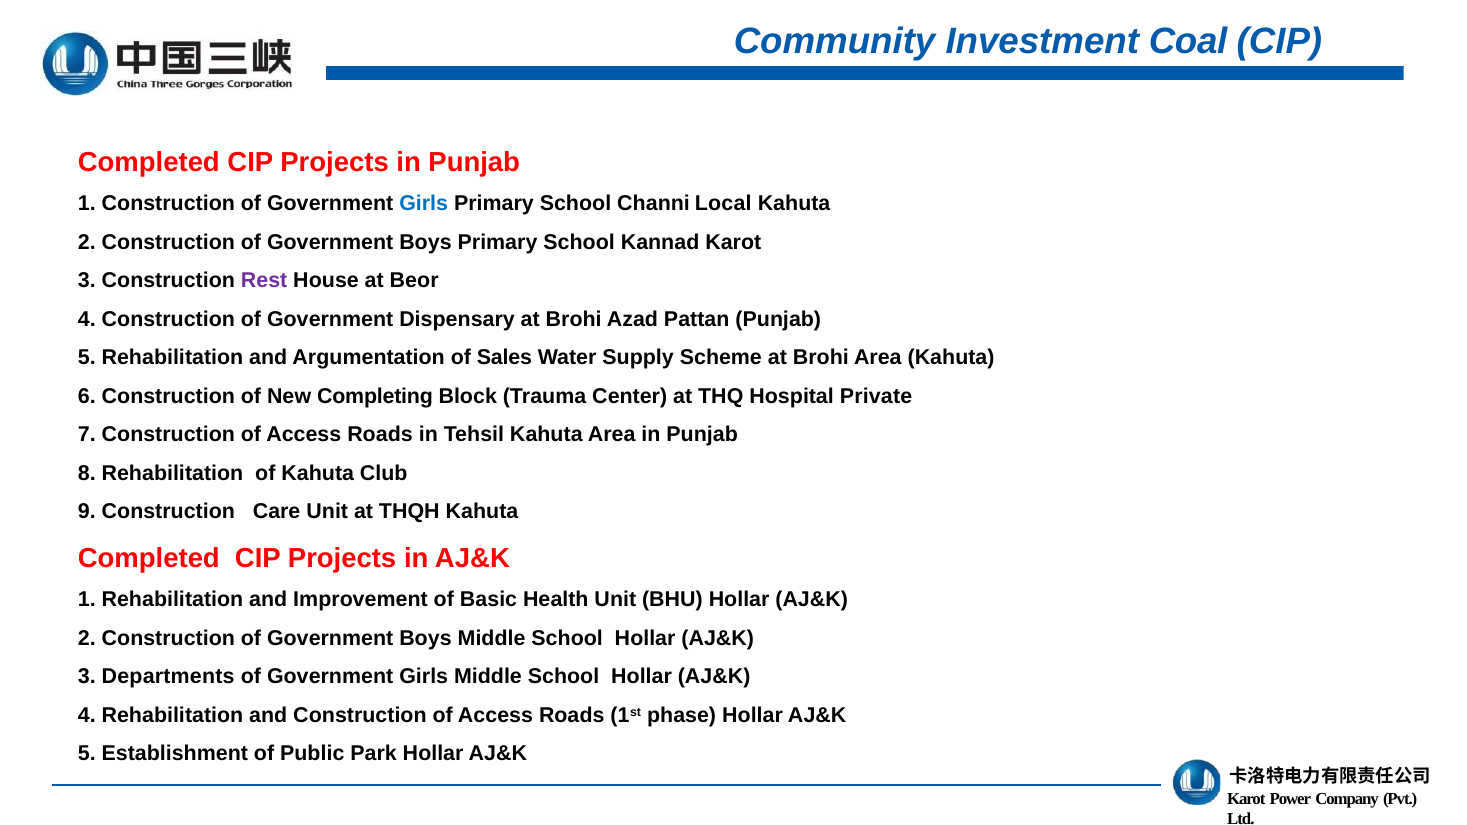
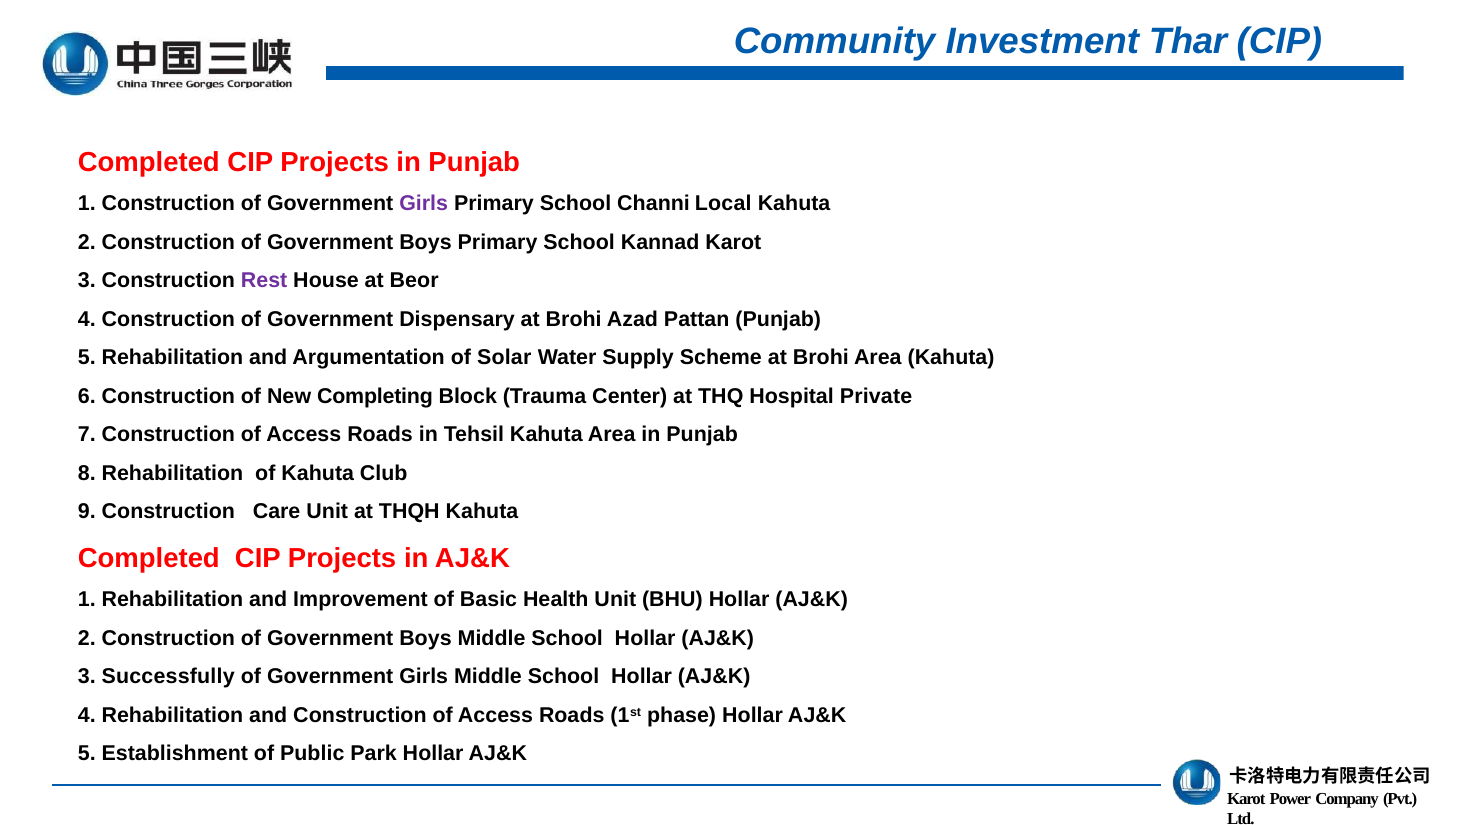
Coal: Coal -> Thar (1188, 41)
Girls colour: blue -> purple (424, 204)
Sales: Sales -> Solar (504, 358)
Departments: Departments -> Successfully (168, 677)
